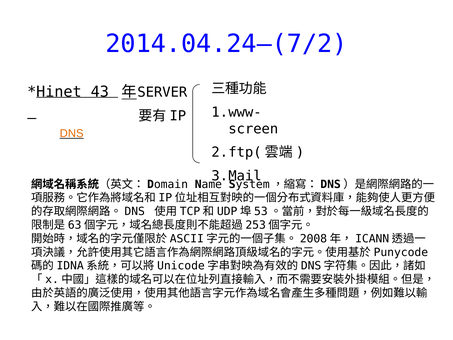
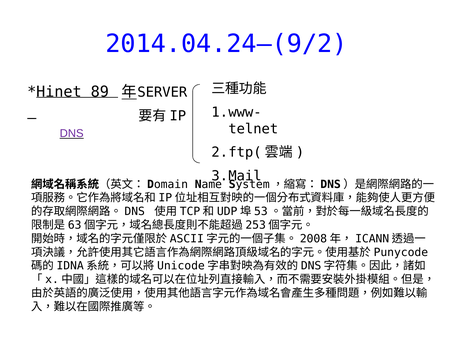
2014.04.24—(7/2: 2014.04.24—(7/2 -> 2014.04.24—(9/2 (226, 44)
43: 43 -> 89 (100, 92)
screen: screen -> telnet (253, 129)
DNS colour: orange -> purple (72, 133)
